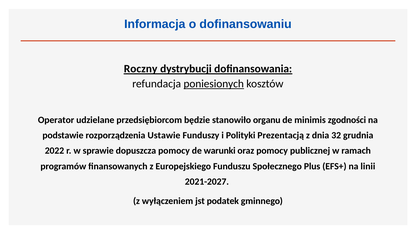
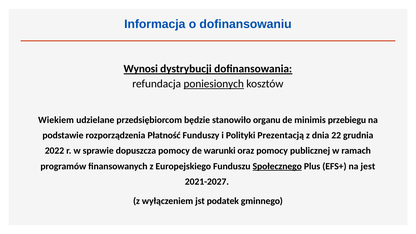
Roczny: Roczny -> Wynosi (141, 69)
Operator: Operator -> Wiekiem (56, 120)
zgodności: zgodności -> przebiegu (347, 120)
Ustawie: Ustawie -> Płatność (164, 135)
32: 32 -> 22 (336, 135)
Społecznego underline: none -> present (277, 166)
linii: linii -> jest (368, 166)
